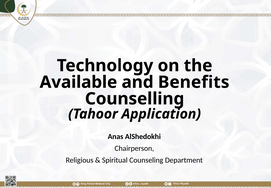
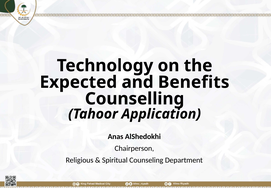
Available: Available -> Expected (78, 82)
